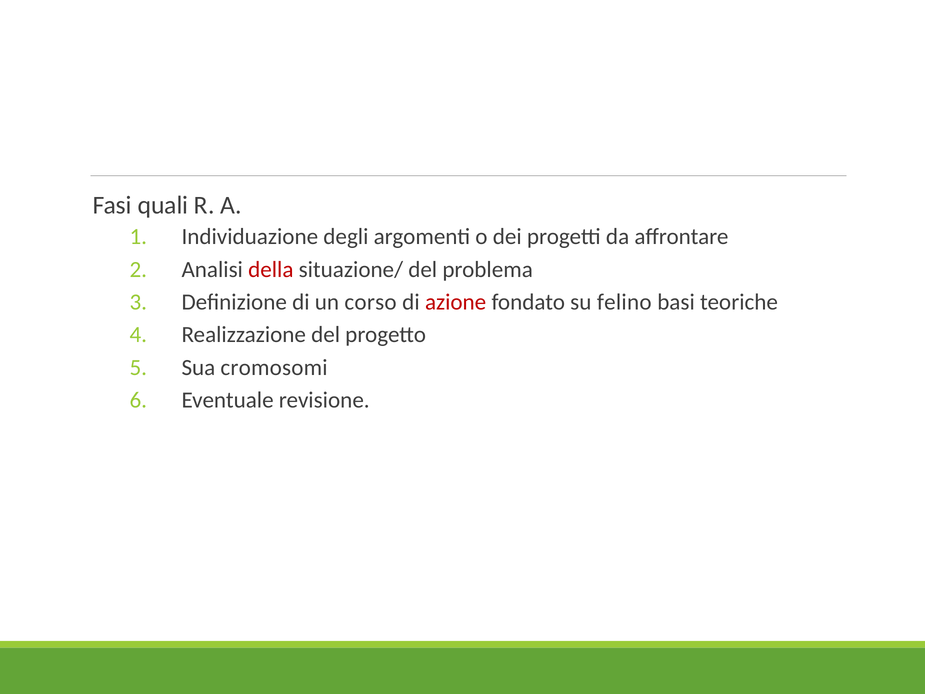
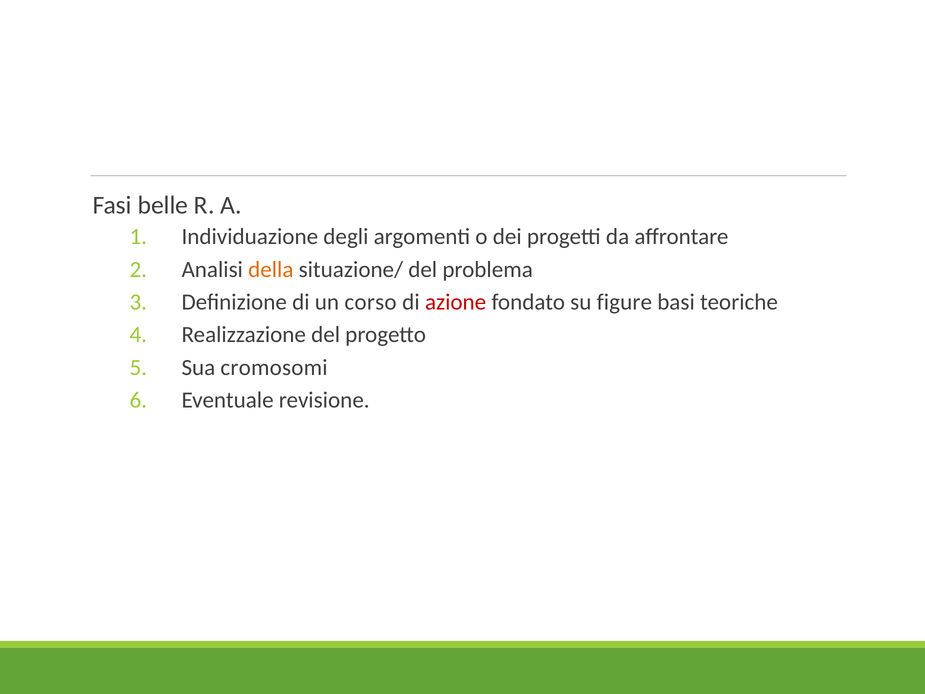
quali: quali -> belle (163, 205)
della colour: red -> orange (271, 269)
felino: felino -> figure (624, 302)
